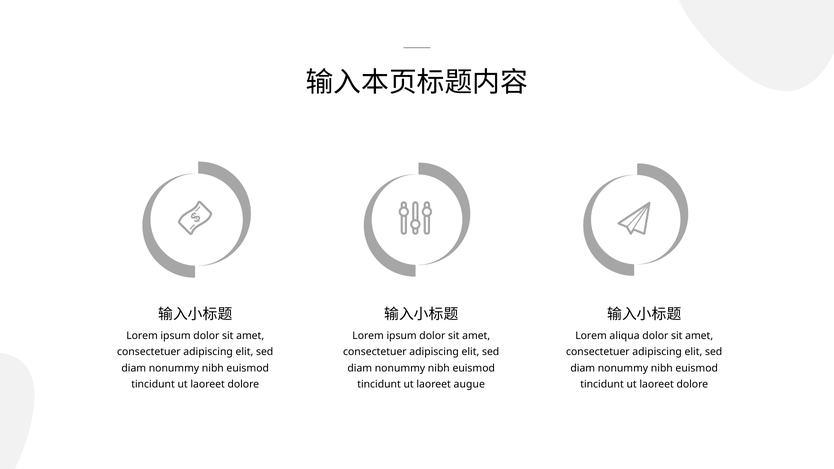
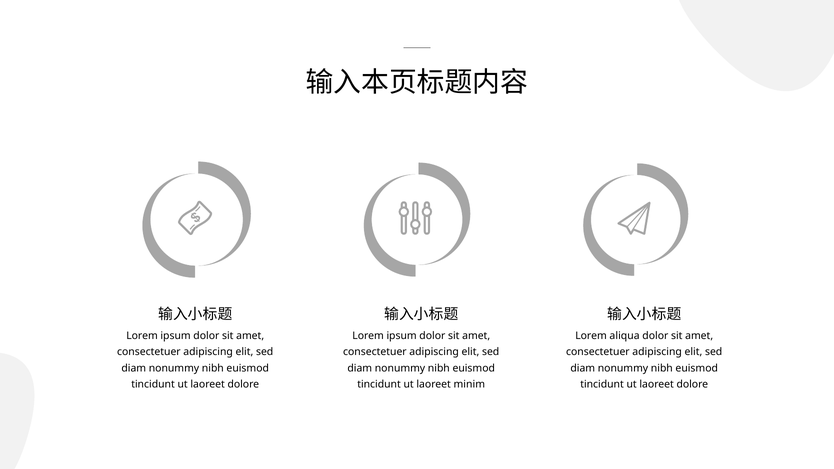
augue: augue -> minim (469, 385)
